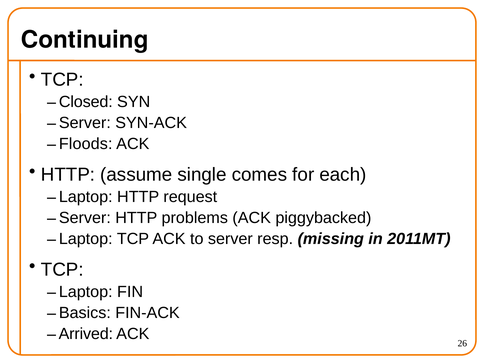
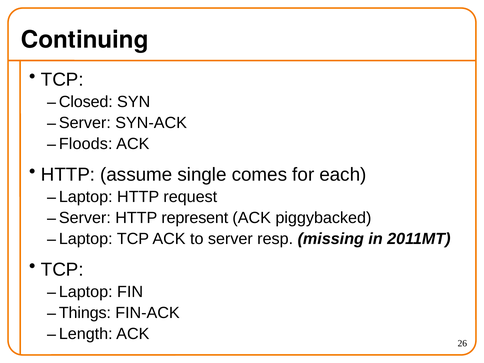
problems: problems -> represent (195, 218)
Basics: Basics -> Things (85, 313)
Arrived: Arrived -> Length (86, 334)
